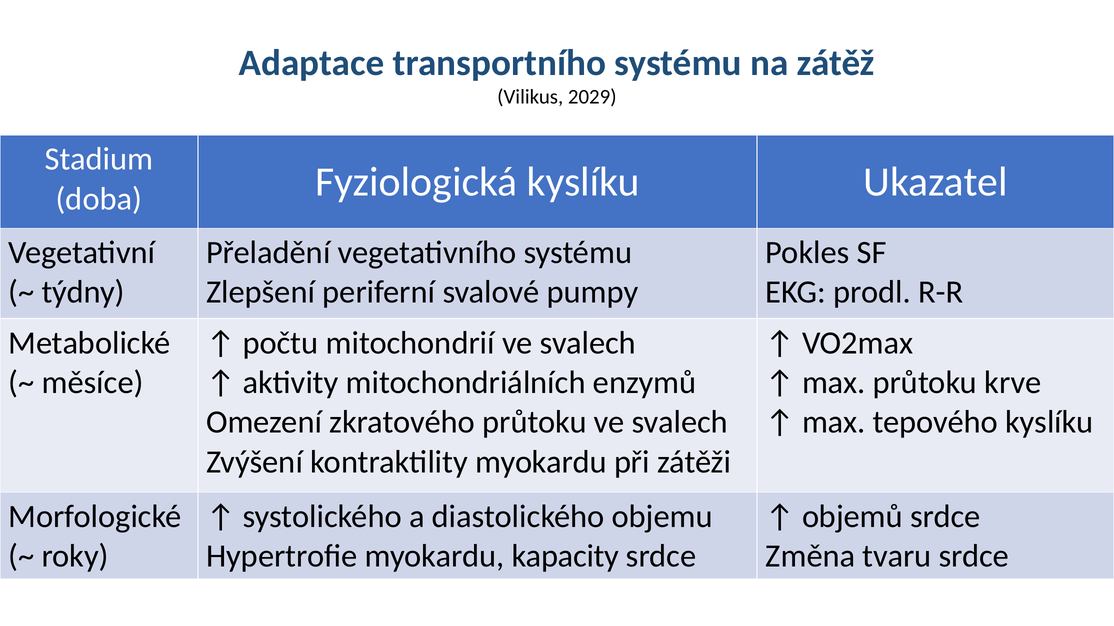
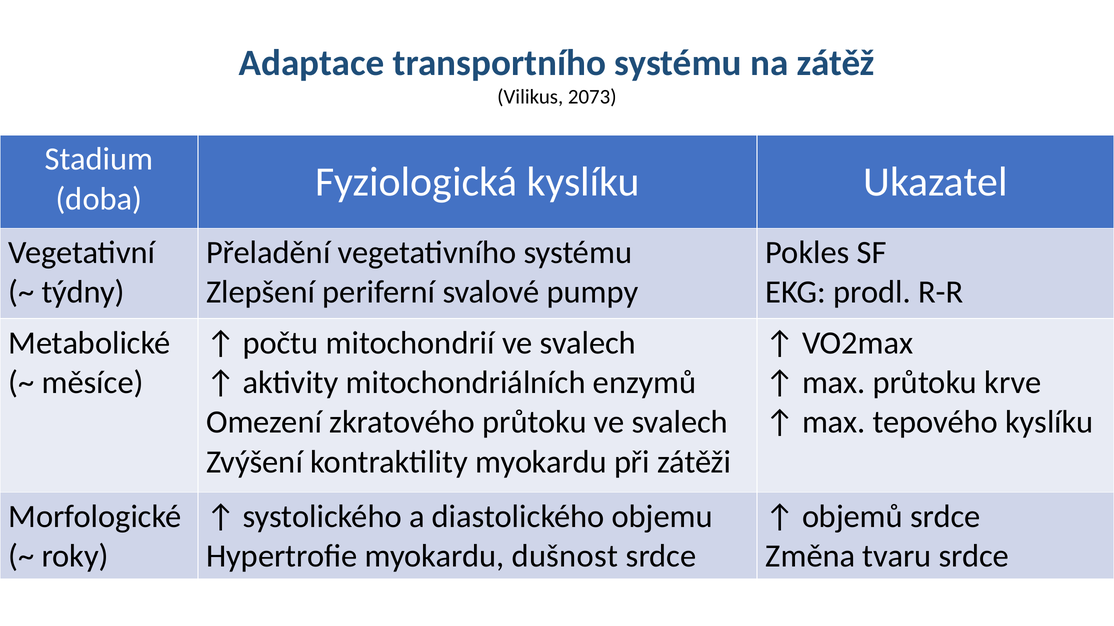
2029: 2029 -> 2073 (592, 97)
kapacity: kapacity -> dušnost (565, 557)
